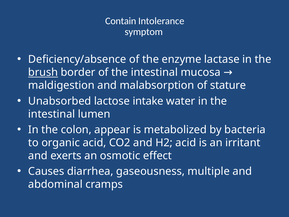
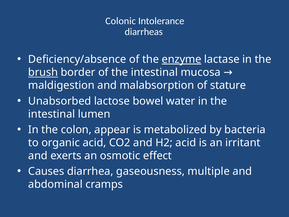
Contain: Contain -> Colonic (121, 21)
symptom: symptom -> diarrheas (144, 32)
enzyme underline: none -> present (182, 59)
intake: intake -> bowel (148, 101)
